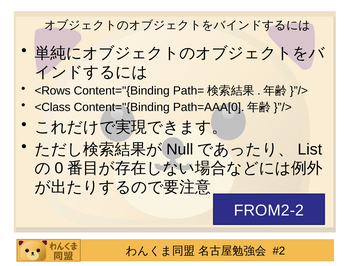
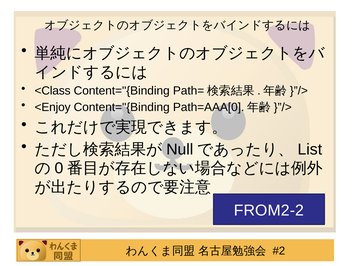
<Rows: <Rows -> <Class (53, 91)
<Class: <Class -> <Enjoy (53, 107)
